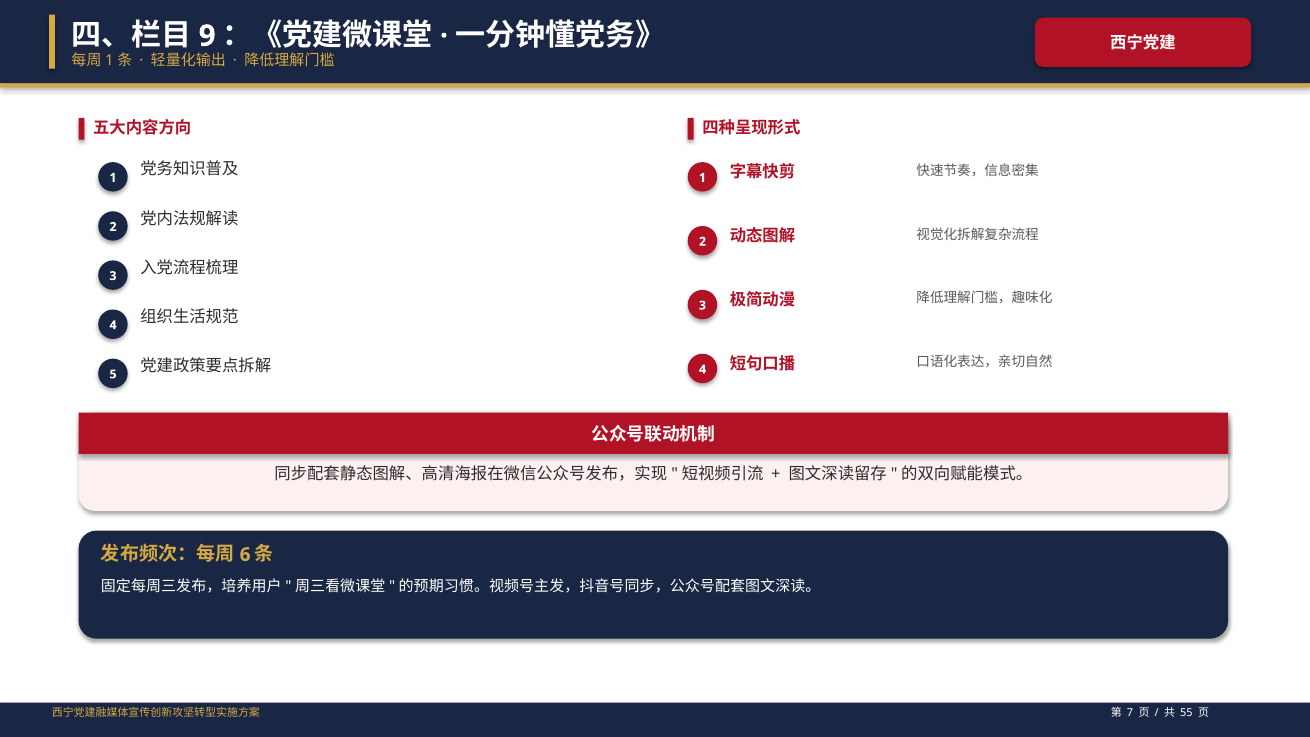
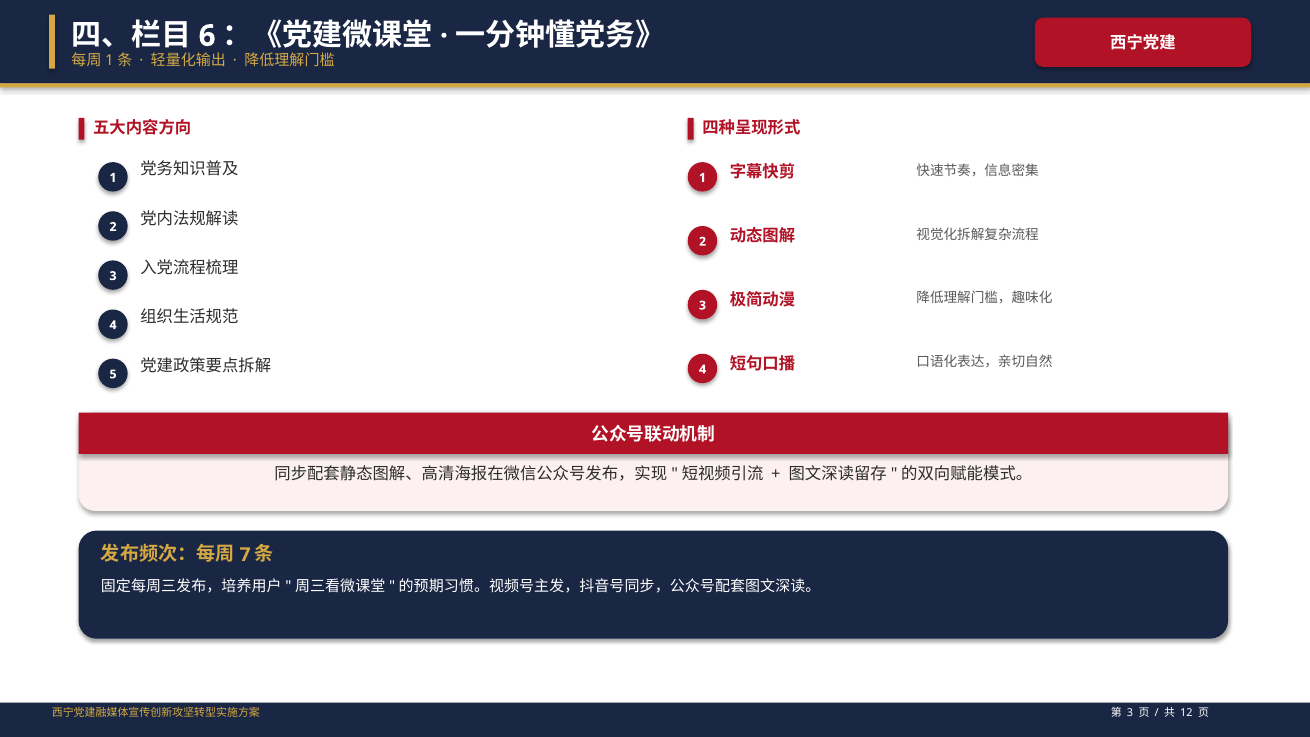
9: 9 -> 6 (207, 36)
6: 6 -> 7 (245, 555)
7: 7 -> 3 (1130, 713)
55: 55 -> 12 (1186, 713)
